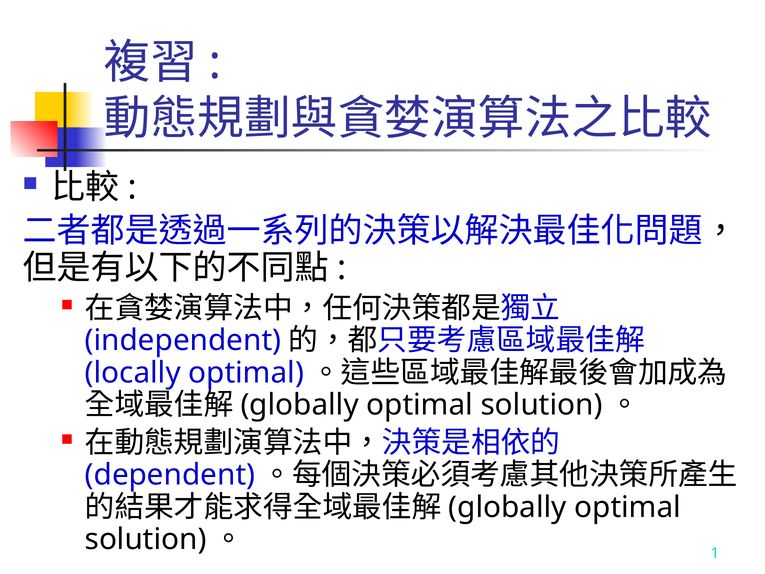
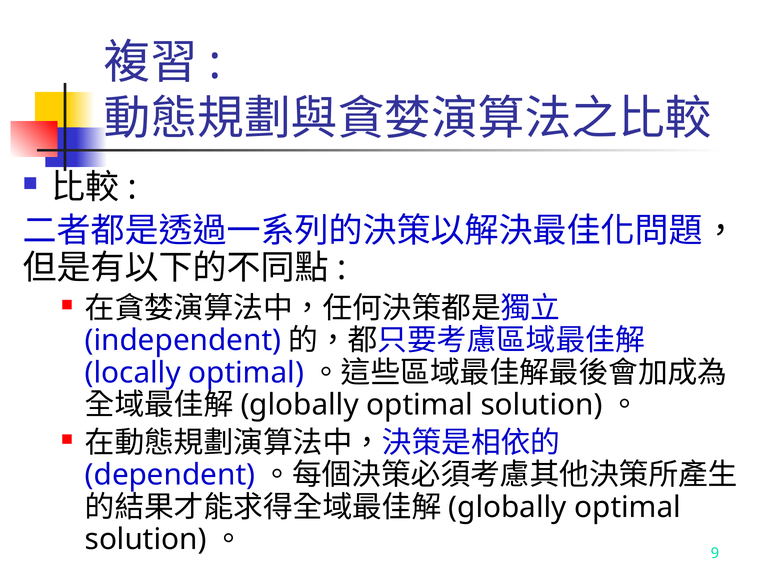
1: 1 -> 9 (715, 553)
